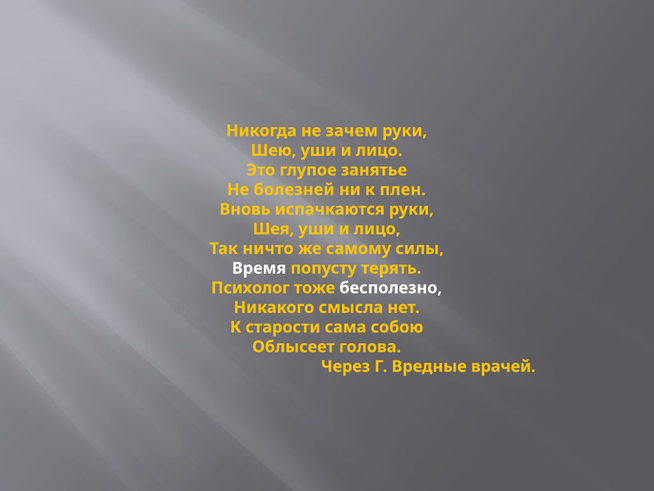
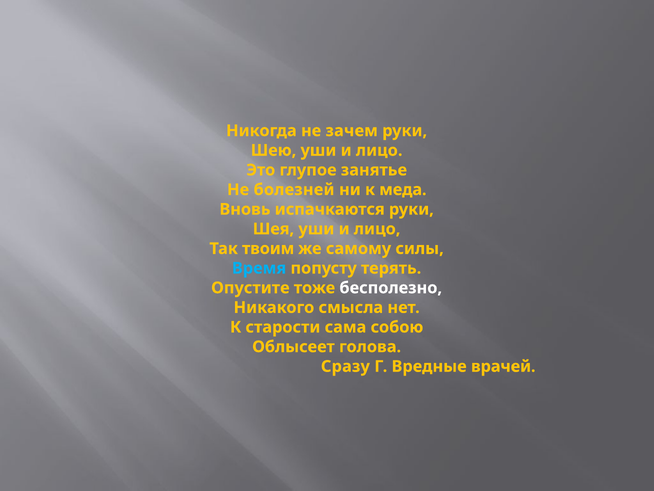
плен: плен -> меда (403, 189)
ничто: ничто -> твоим (268, 248)
Время colour: white -> light blue (259, 268)
Психолог: Психолог -> Опустите (250, 288)
Через: Через -> Сразу (345, 366)
